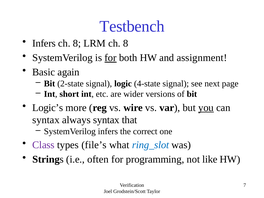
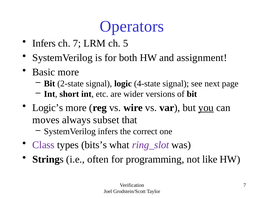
Testbench: Testbench -> Operators (132, 26)
8: 8 -> 7 (77, 43)
LRM ch 8: 8 -> 5 (126, 43)
for underline: present -> none (111, 58)
Basic again: again -> more (68, 72)
syntax: syntax -> moves (46, 120)
always syntax: syntax -> subset (106, 120)
file’s: file’s -> bits’s (94, 145)
ring_slot colour: blue -> purple (150, 145)
